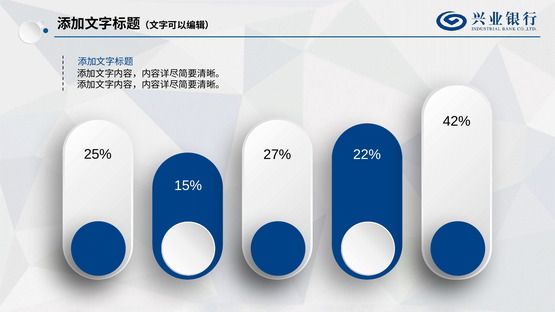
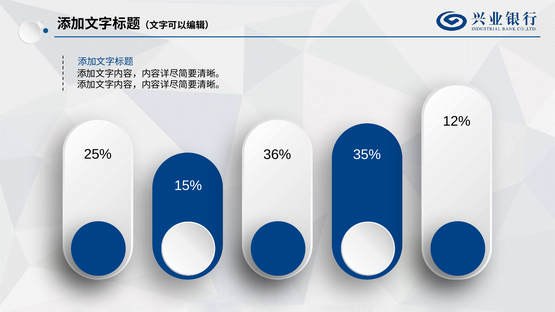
42%: 42% -> 12% (457, 121)
27%: 27% -> 36% (277, 155)
22%: 22% -> 35% (367, 155)
